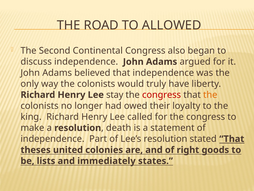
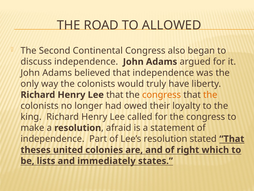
Lee stay: stay -> that (115, 95)
congress colour: red -> orange (162, 95)
death: death -> afraid (119, 128)
goods: goods -> which (215, 150)
